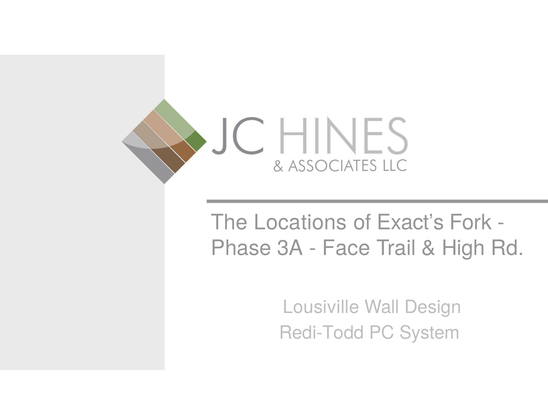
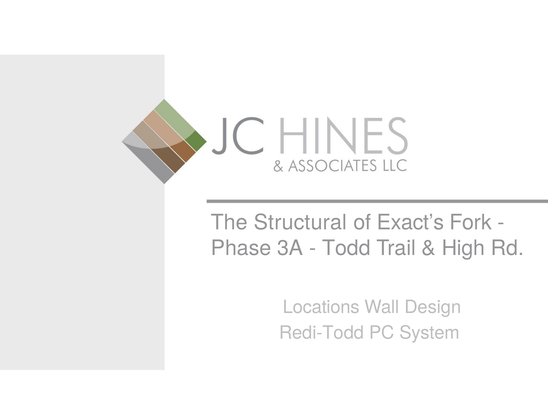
Locations: Locations -> Structural (300, 223)
Face: Face -> Todd (346, 248)
Lousiville: Lousiville -> Locations (321, 307)
